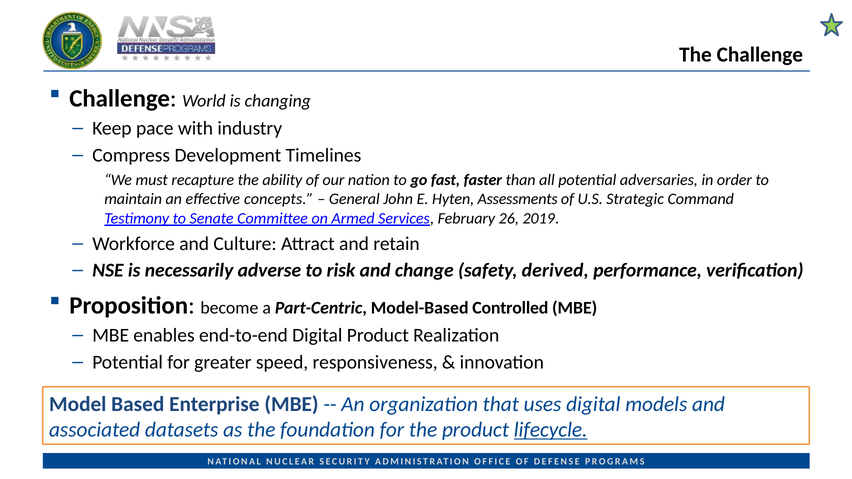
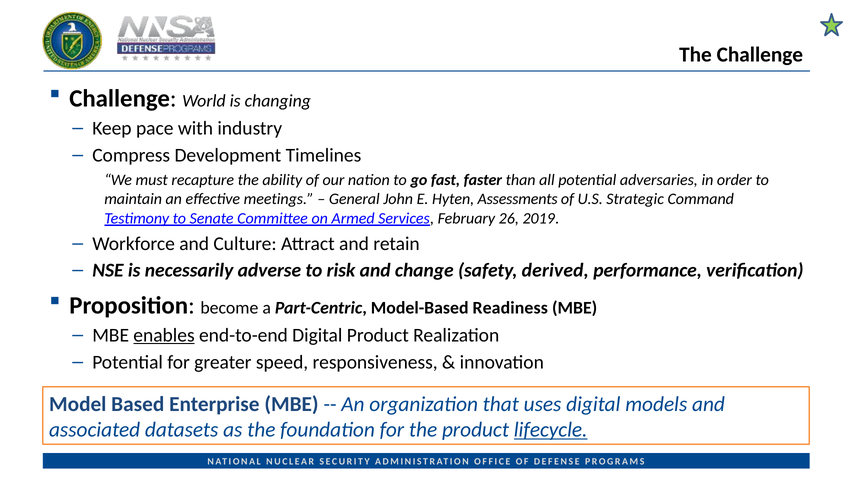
concepts: concepts -> meetings (279, 199)
Controlled: Controlled -> Readiness (510, 308)
enables underline: none -> present (164, 335)
